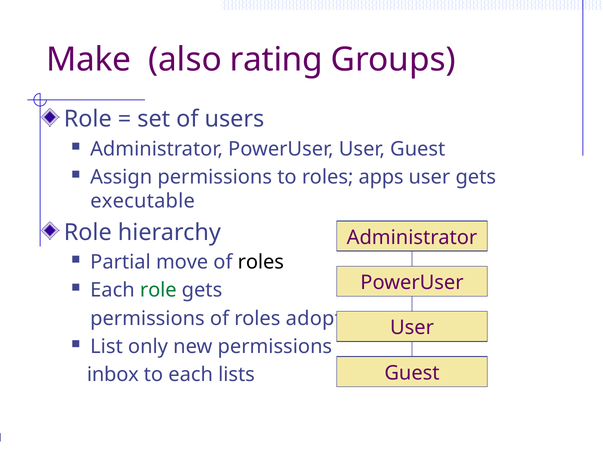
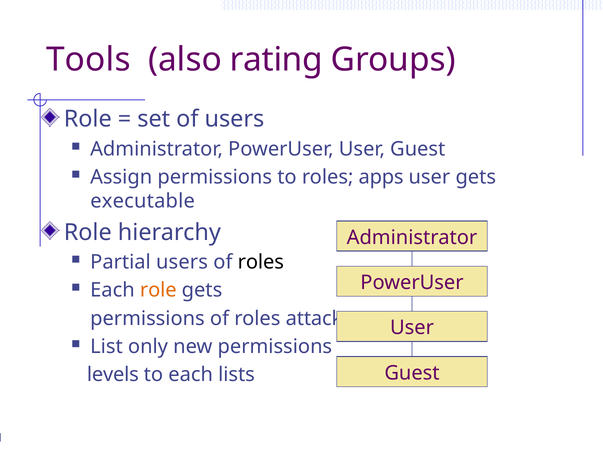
Make: Make -> Tools (88, 60)
Partial move: move -> users (182, 262)
role colour: green -> orange (158, 291)
adopt: adopt -> attack (314, 319)
inbox: inbox -> levels (113, 375)
